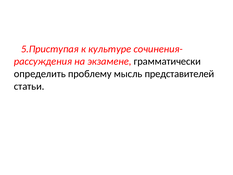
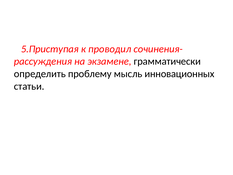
культуре: культуре -> проводил (110, 49)
представителей: представителей -> инновационных (179, 74)
